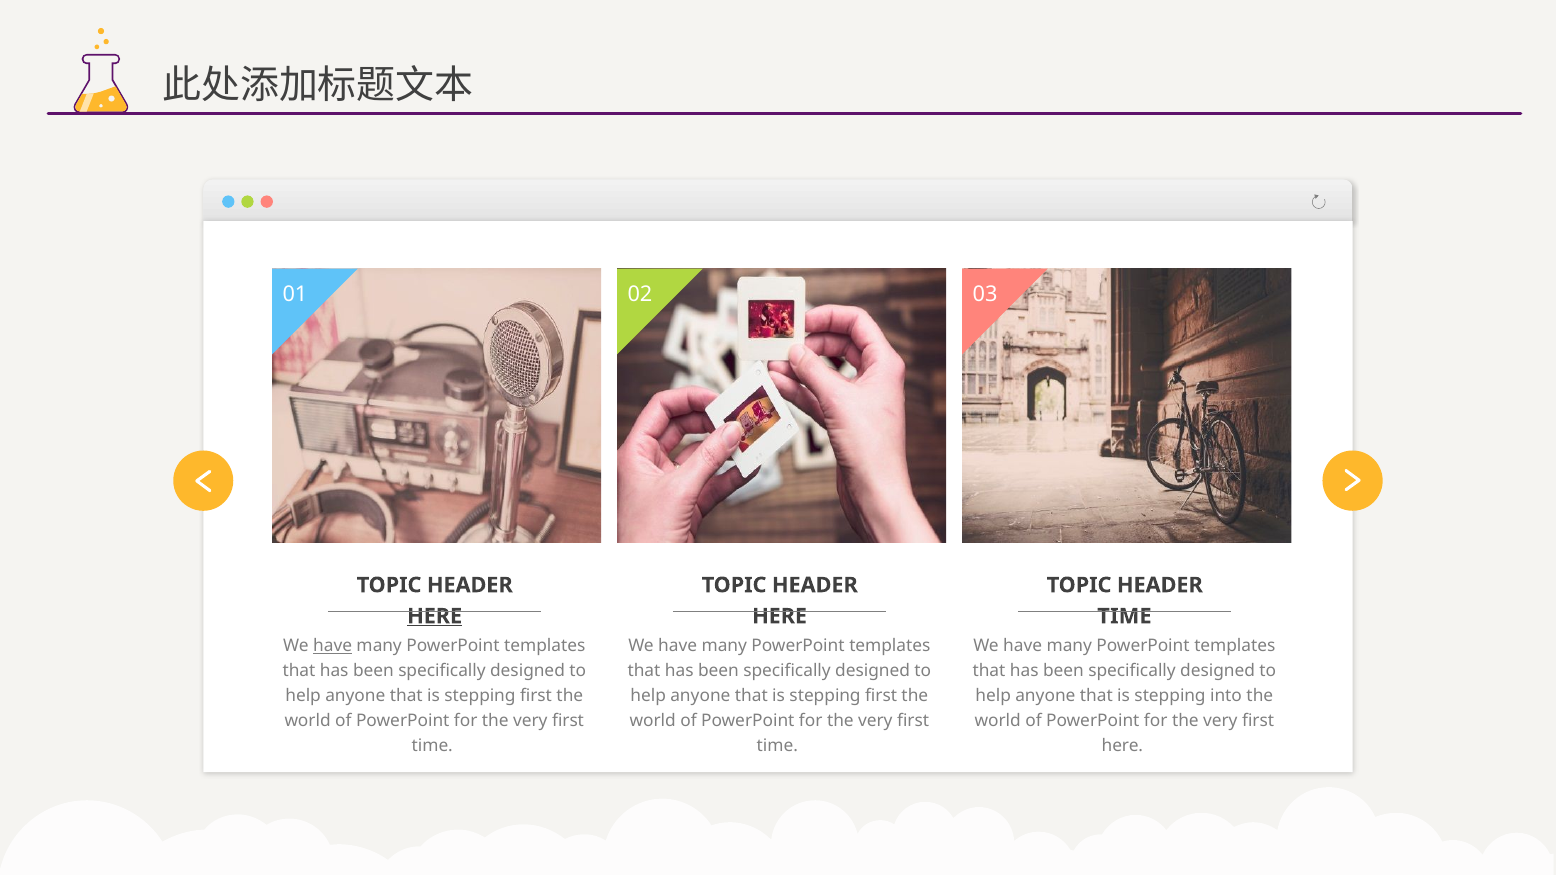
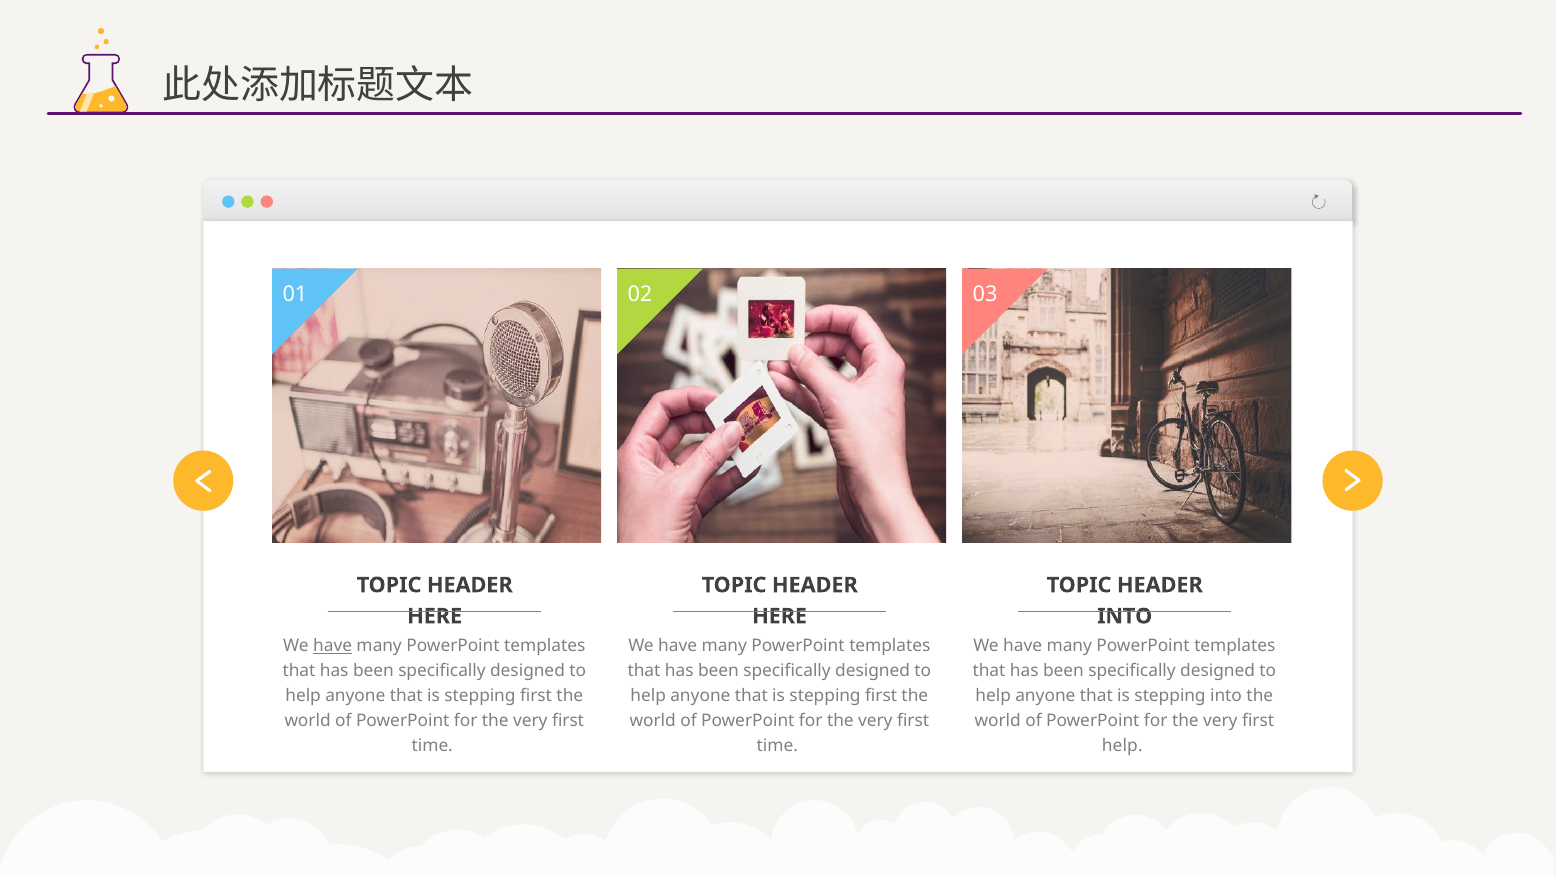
HERE underline: present -> none (435, 616)
TIME: TIME -> INTO (1125, 616)
here: here -> help (1122, 746)
